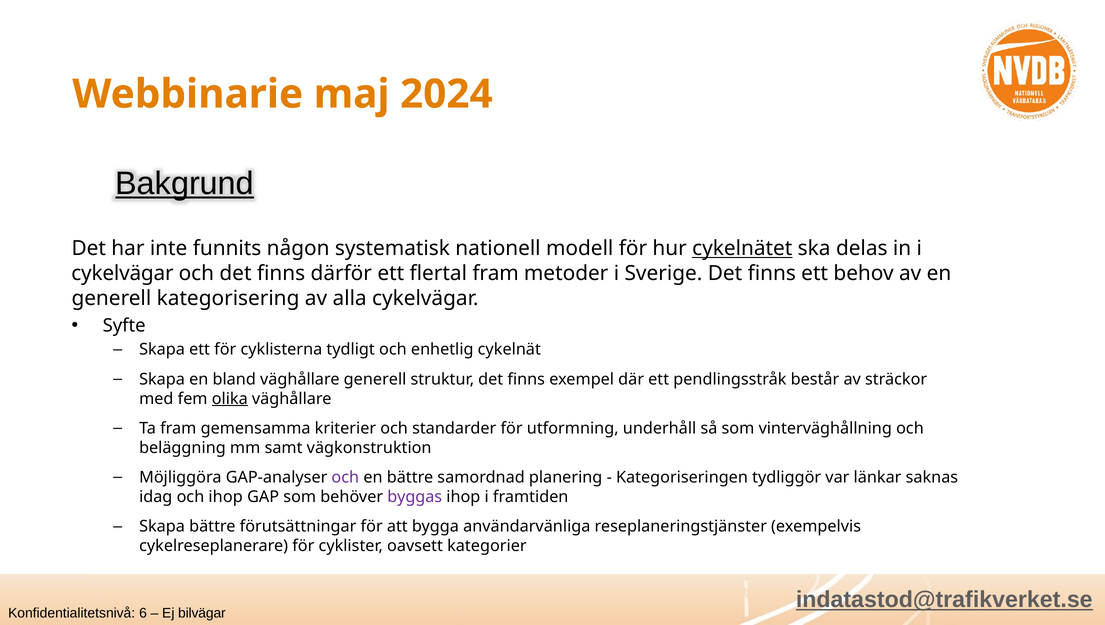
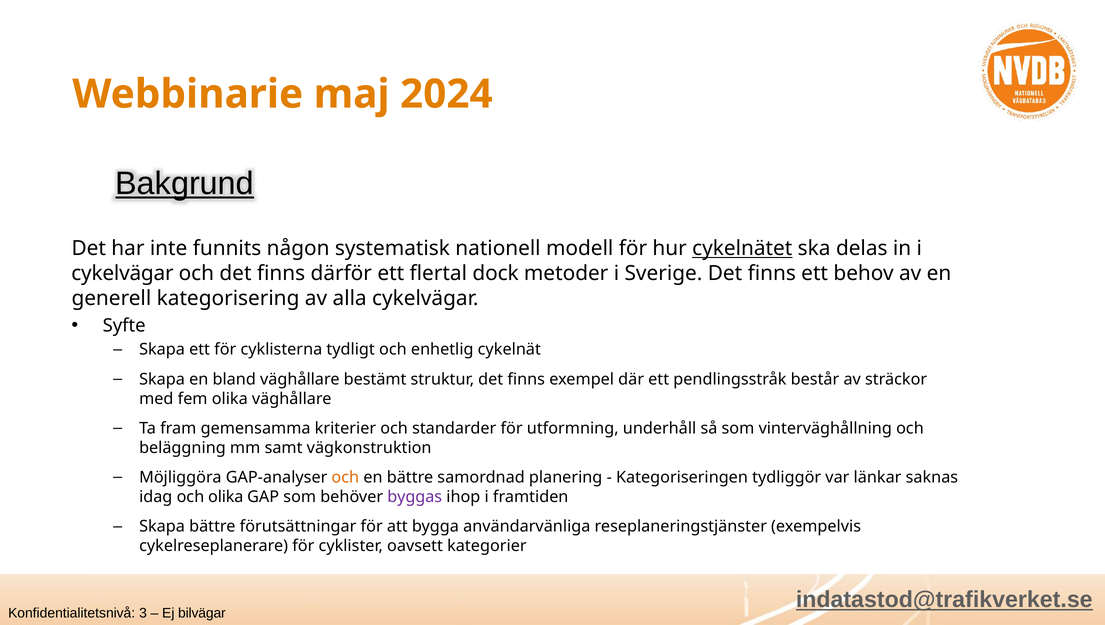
flertal fram: fram -> dock (496, 273)
väghållare generell: generell -> bestämt (375, 379)
olika underline: present -> none (230, 399)
och colour: purple -> orange (345, 477)
och ihop: ihop -> olika (226, 497)
6: 6 -> 3 (143, 613)
